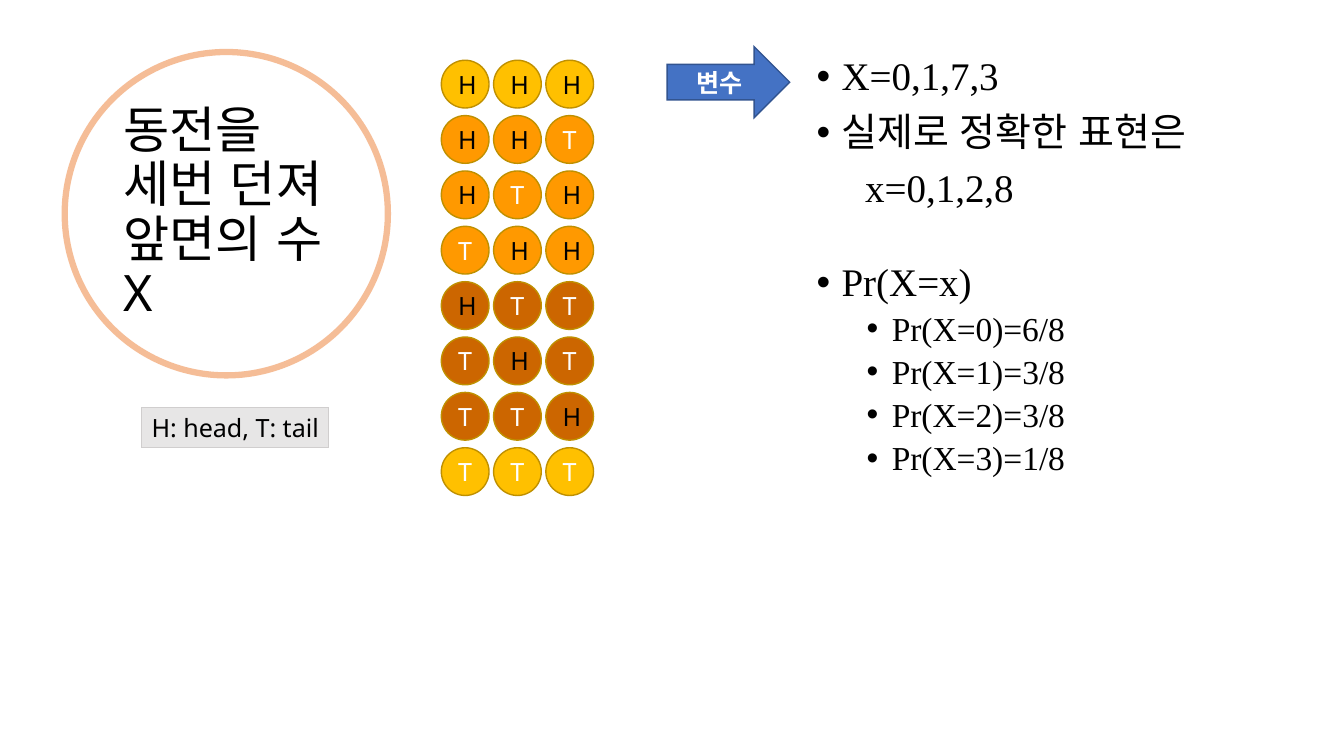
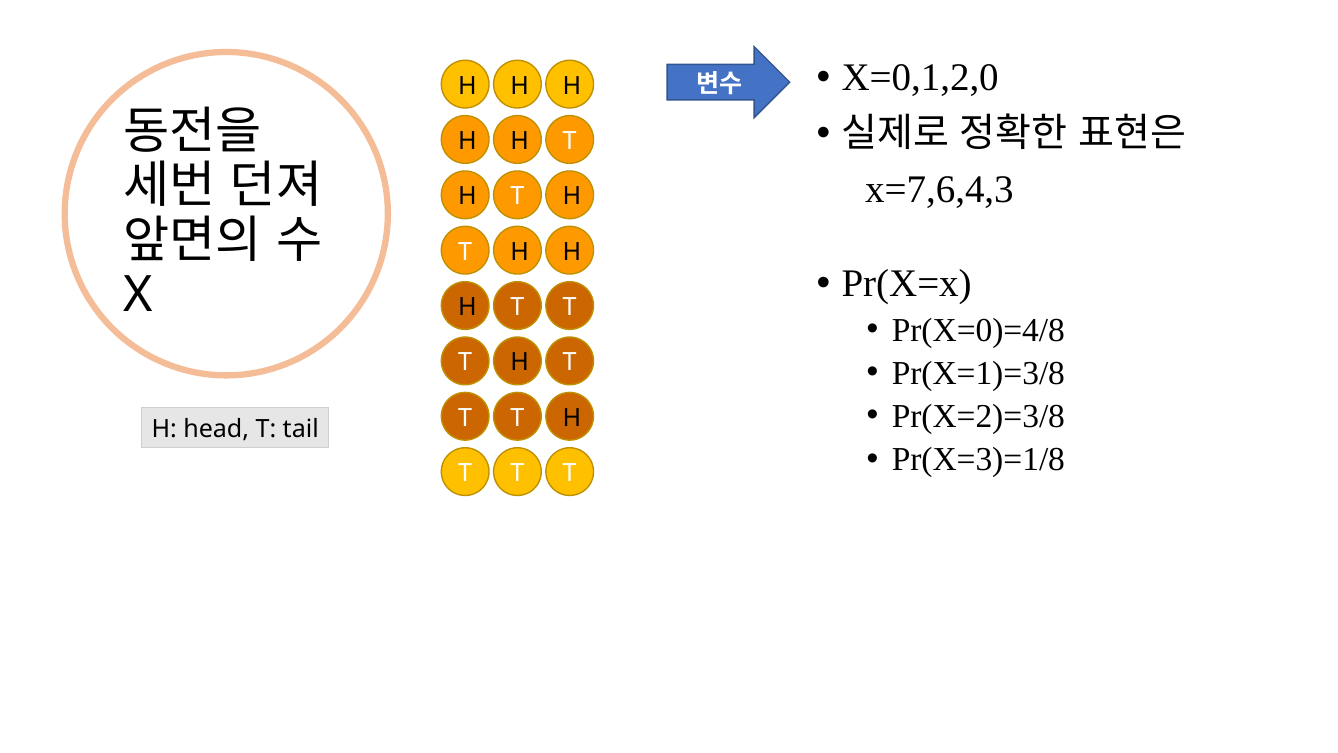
X=0,1,7,3: X=0,1,7,3 -> X=0,1,2,0 (920, 78)
x=0,1,2,8: x=0,1,2,8 -> x=7,6,4,3 (939, 190)
Pr(X=0)=6/8: Pr(X=0)=6/8 -> Pr(X=0)=4/8 (978, 330)
